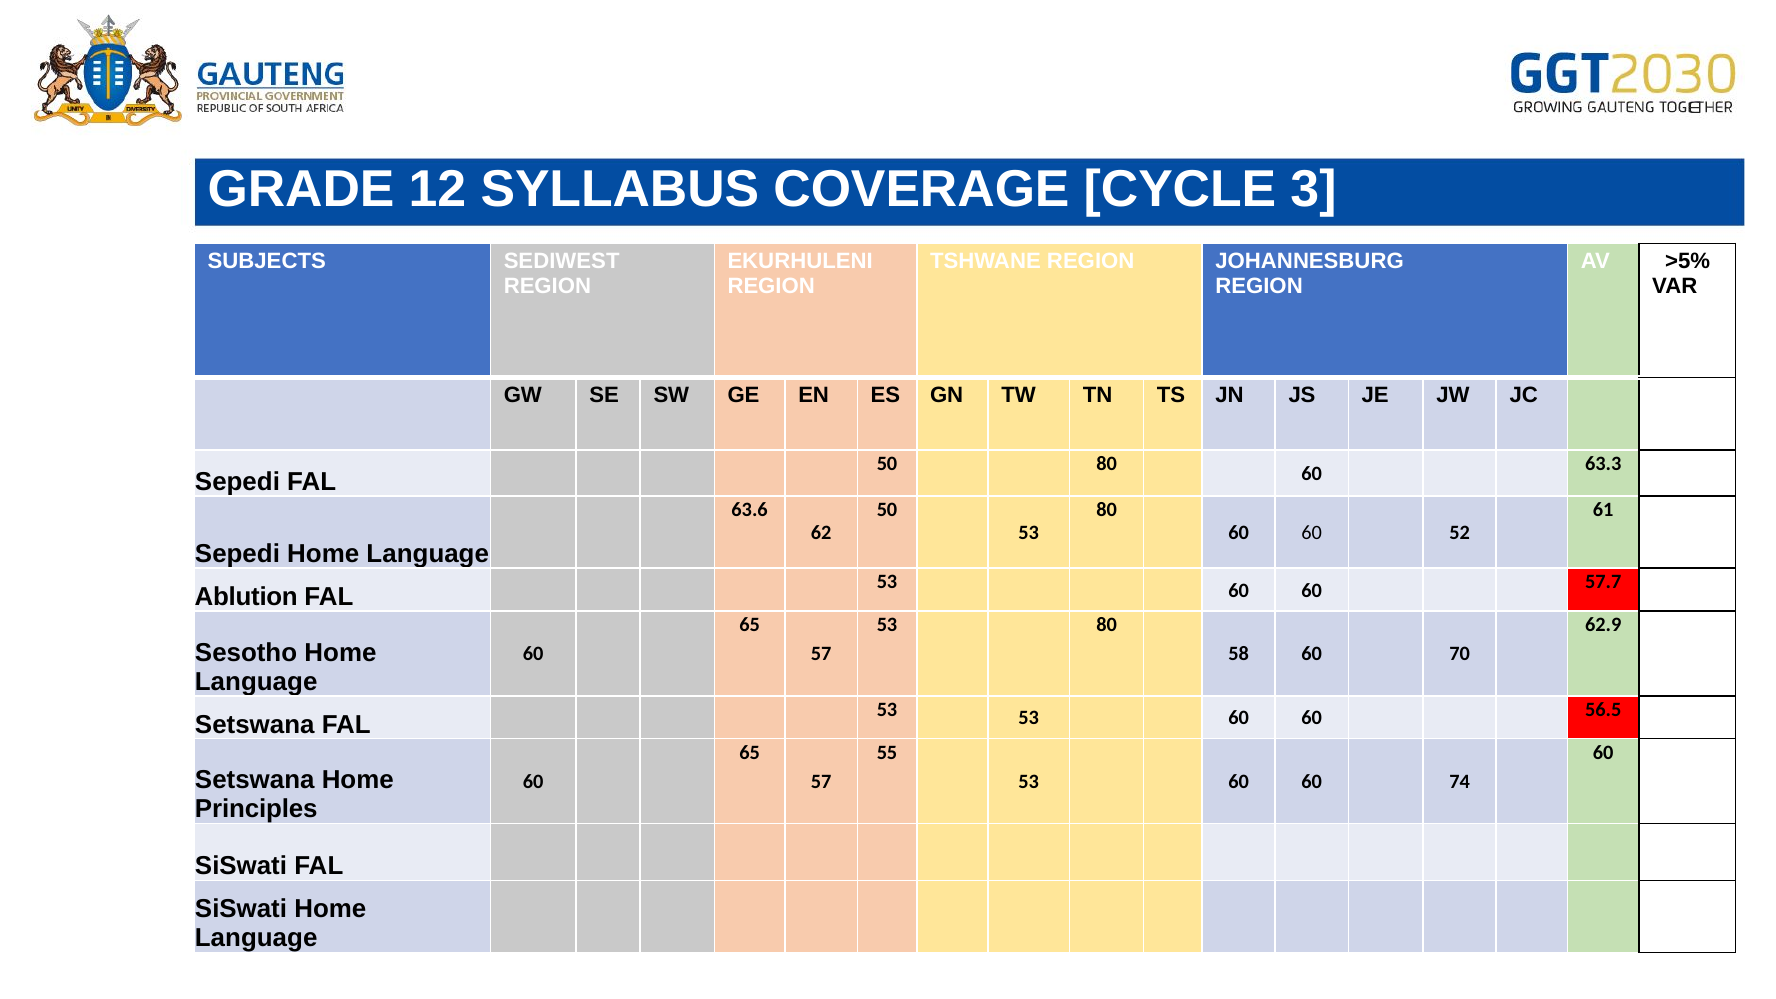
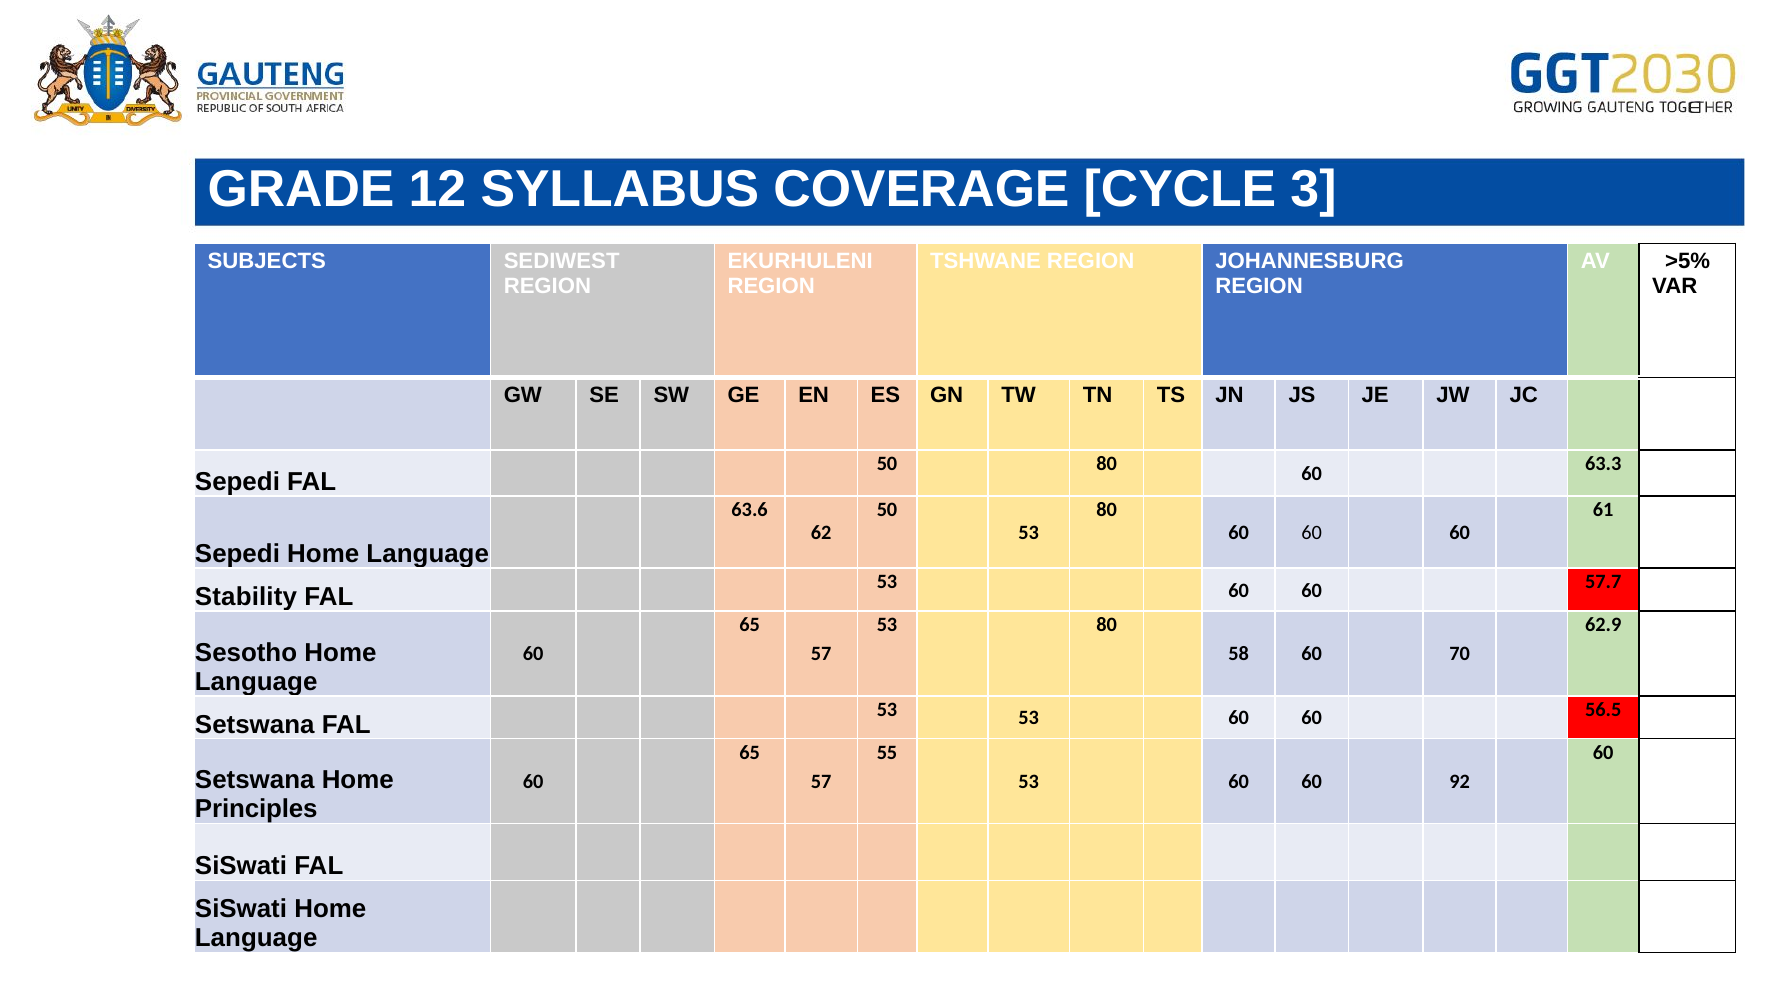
60 60 52: 52 -> 60 (1460, 533)
Ablution: Ablution -> Stability (246, 597)
74: 74 -> 92 (1460, 782)
